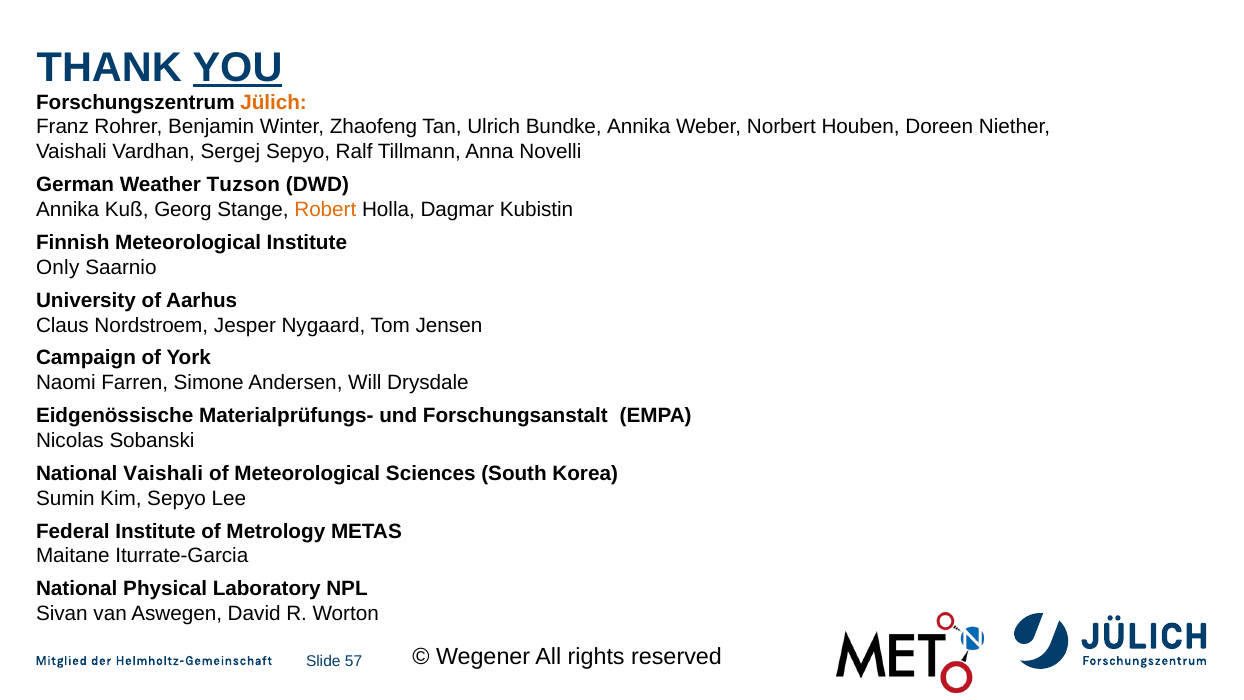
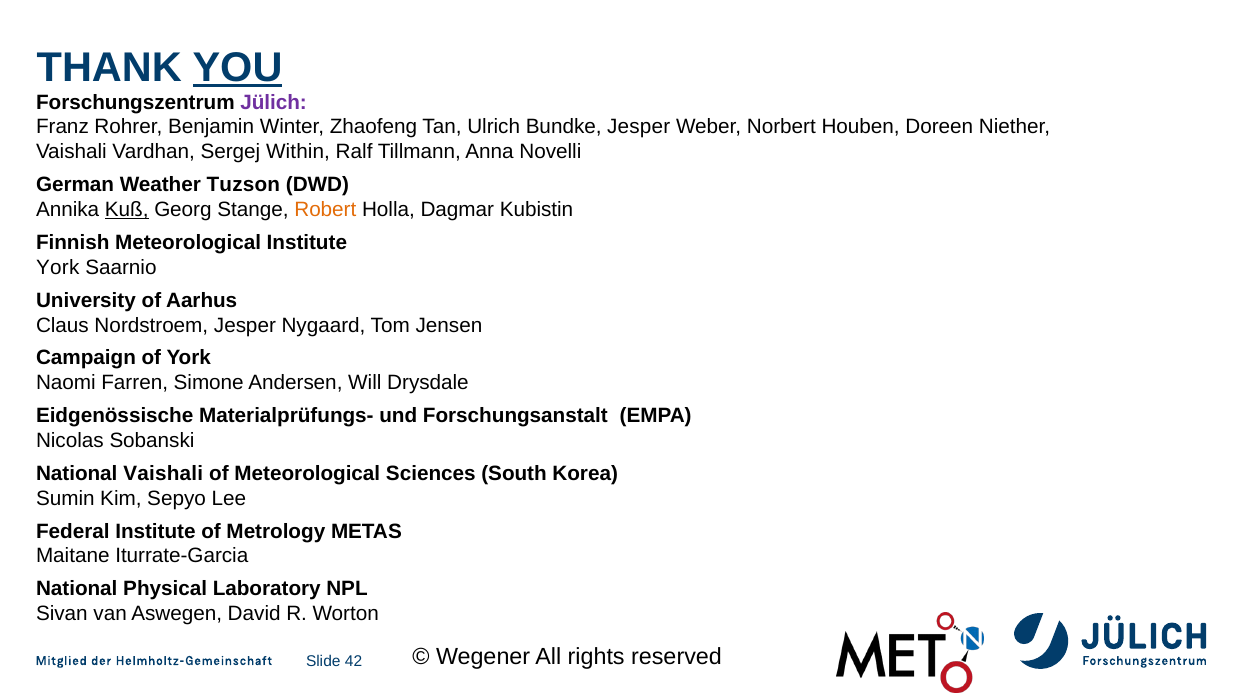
Jülich colour: orange -> purple (274, 102)
Bundke Annika: Annika -> Jesper (639, 127)
Sergej Sepyo: Sepyo -> Within (298, 152)
Kuß underline: none -> present (127, 210)
Only: Only -> York (58, 267)
57: 57 -> 42 (354, 662)
